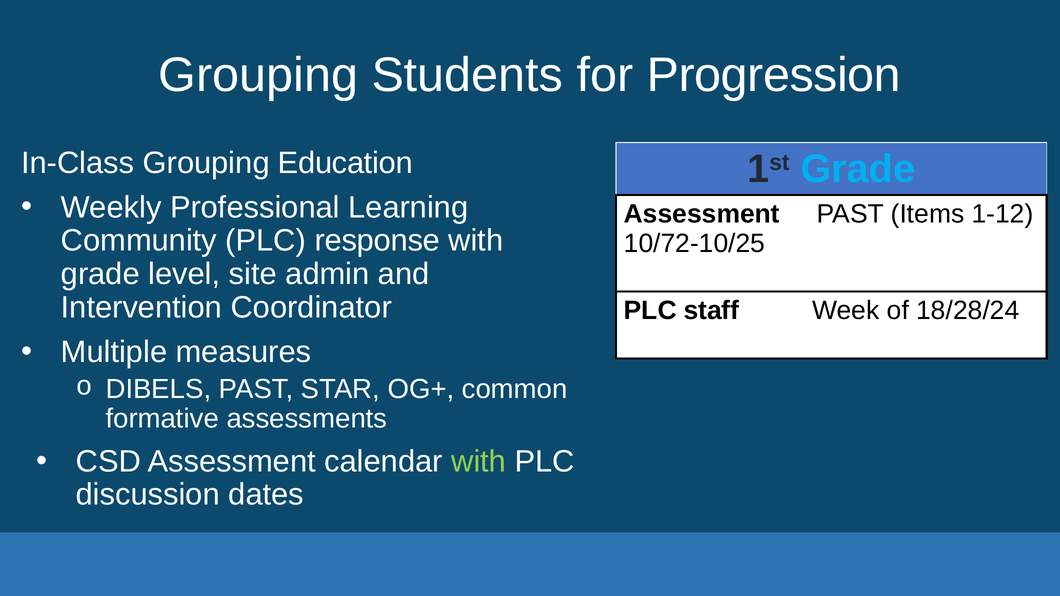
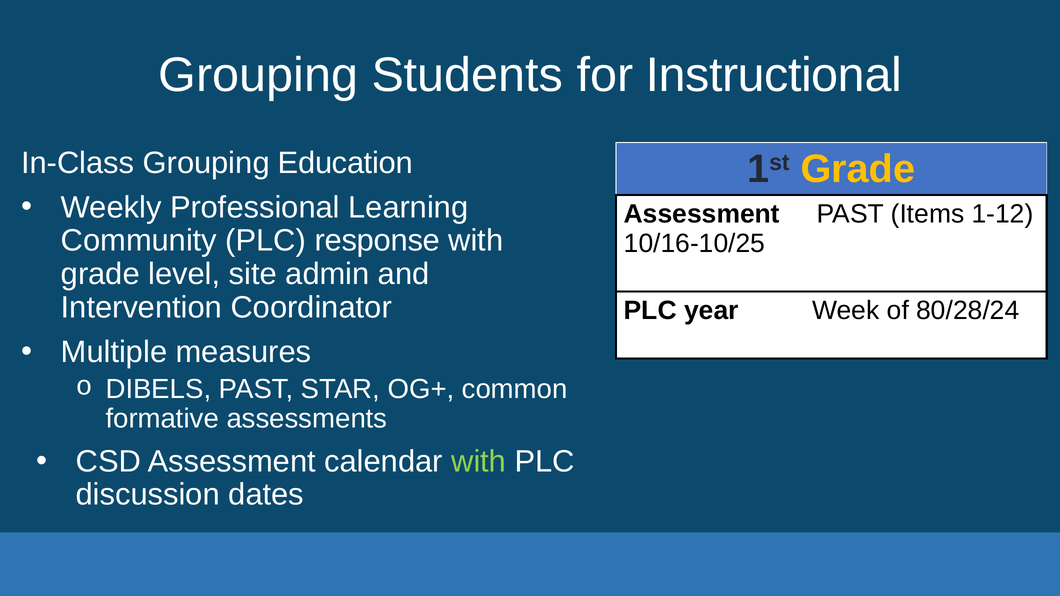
Progression: Progression -> Instructional (774, 75)
Grade colour: light blue -> yellow (858, 169)
10/72-10/25: 10/72-10/25 -> 10/16-10/25 (694, 244)
staff: staff -> year (711, 311)
18/28/24: 18/28/24 -> 80/28/24 (968, 311)
